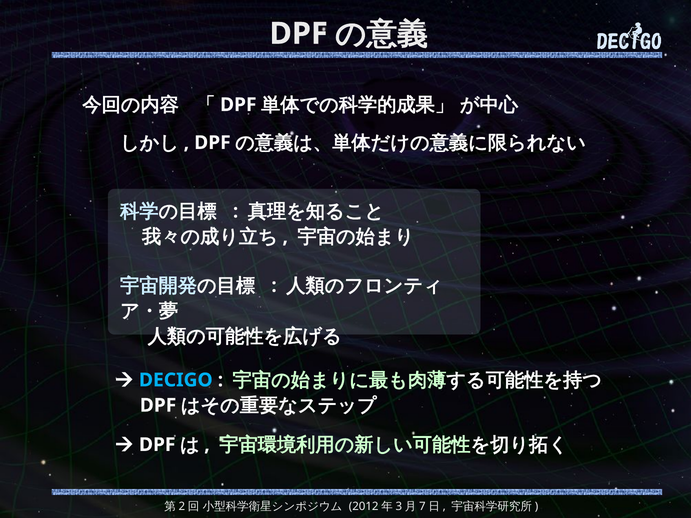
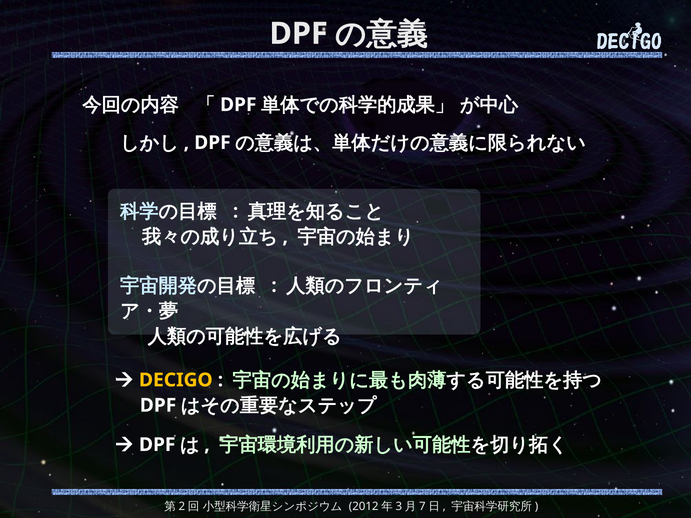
DECIGO colour: light blue -> yellow (176, 380)
